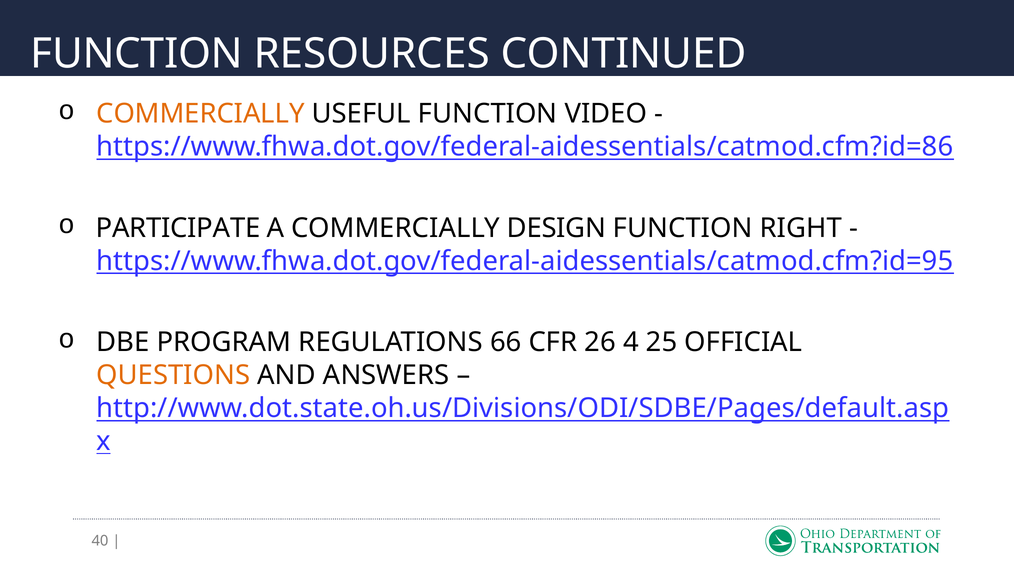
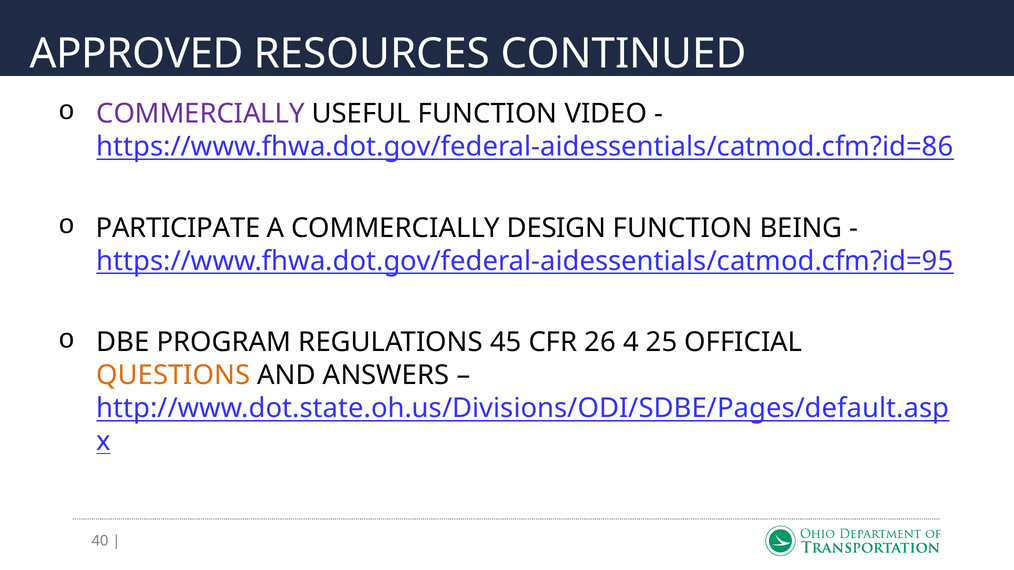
FUNCTION: FUNCTION -> APPROVED (137, 54)
COMMERCIALLY colour: orange -> purple (200, 114)
RIGHT: RIGHT -> BEING (801, 228)
66: 66 -> 45 (506, 343)
